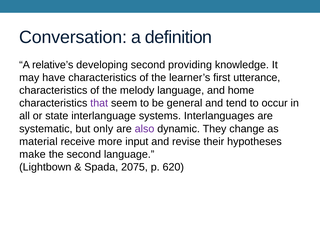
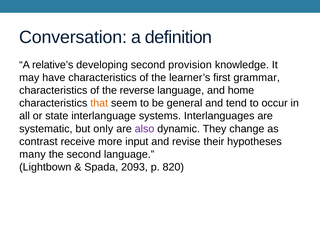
providing: providing -> provision (190, 65)
utterance: utterance -> grammar (257, 78)
melody: melody -> reverse (137, 90)
that colour: purple -> orange (99, 103)
material: material -> contrast (38, 142)
make: make -> many (32, 154)
2075: 2075 -> 2093 (134, 167)
620: 620 -> 820 (173, 167)
